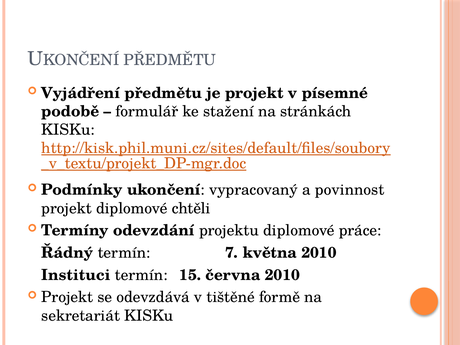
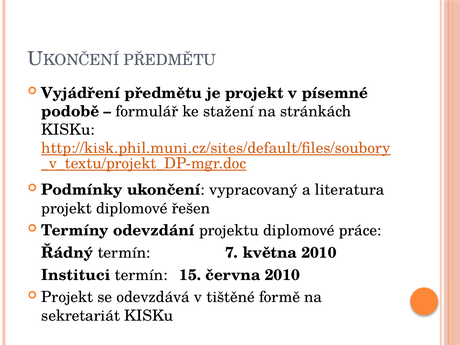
povinnost: povinnost -> literatura (350, 190)
chtěli: chtěli -> řešen (191, 208)
